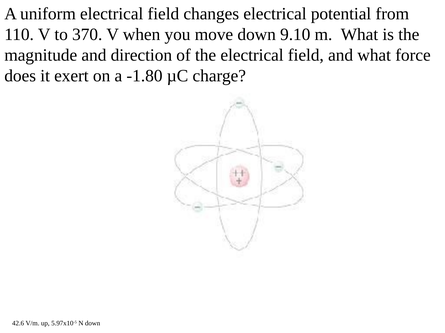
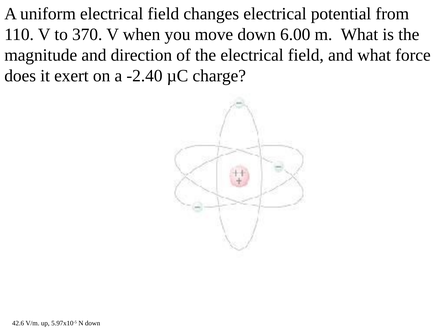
9.10: 9.10 -> 6.00 (295, 35)
-1.80: -1.80 -> -2.40 (144, 76)
